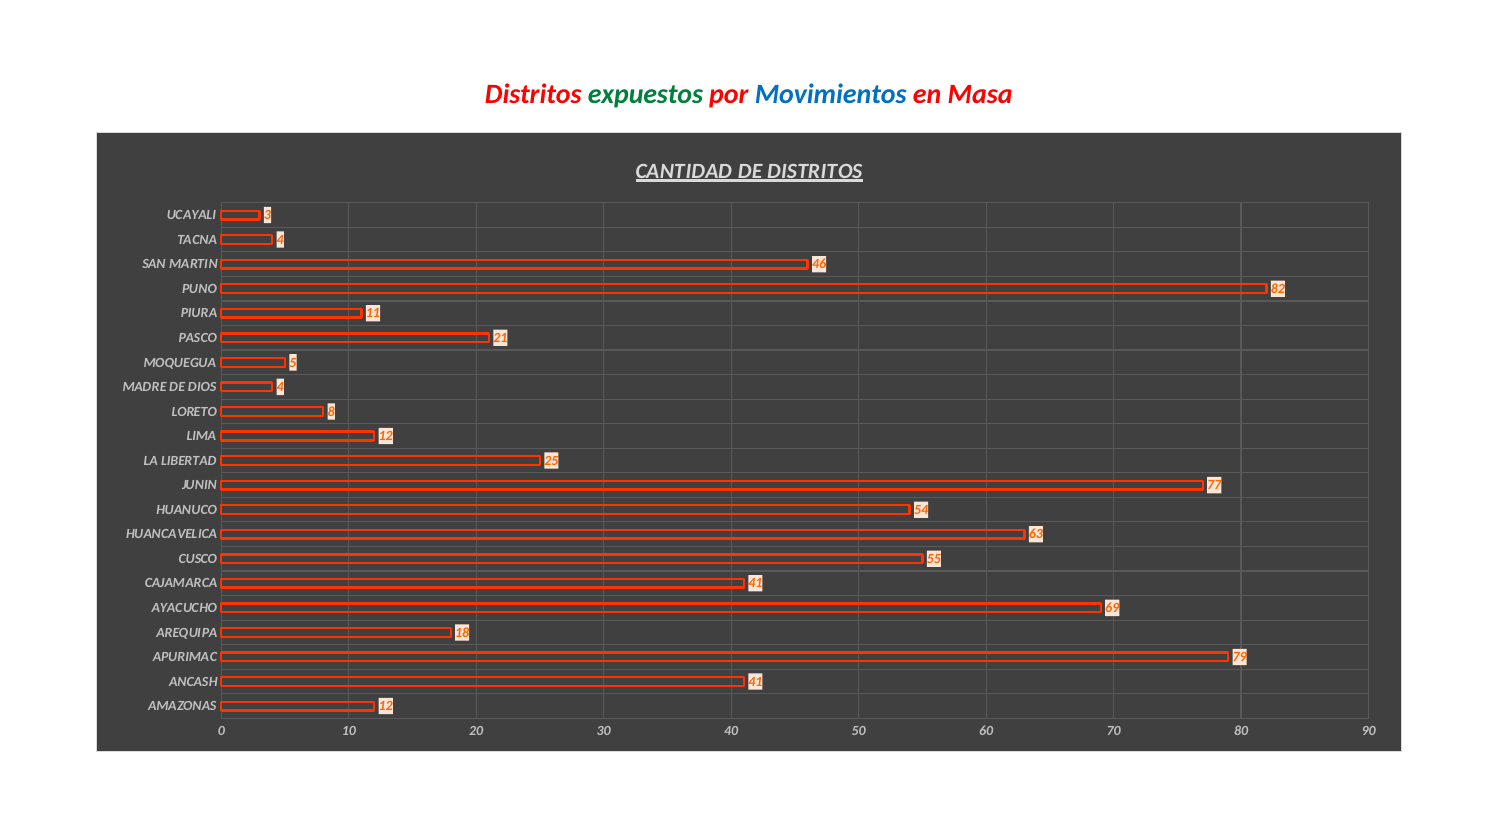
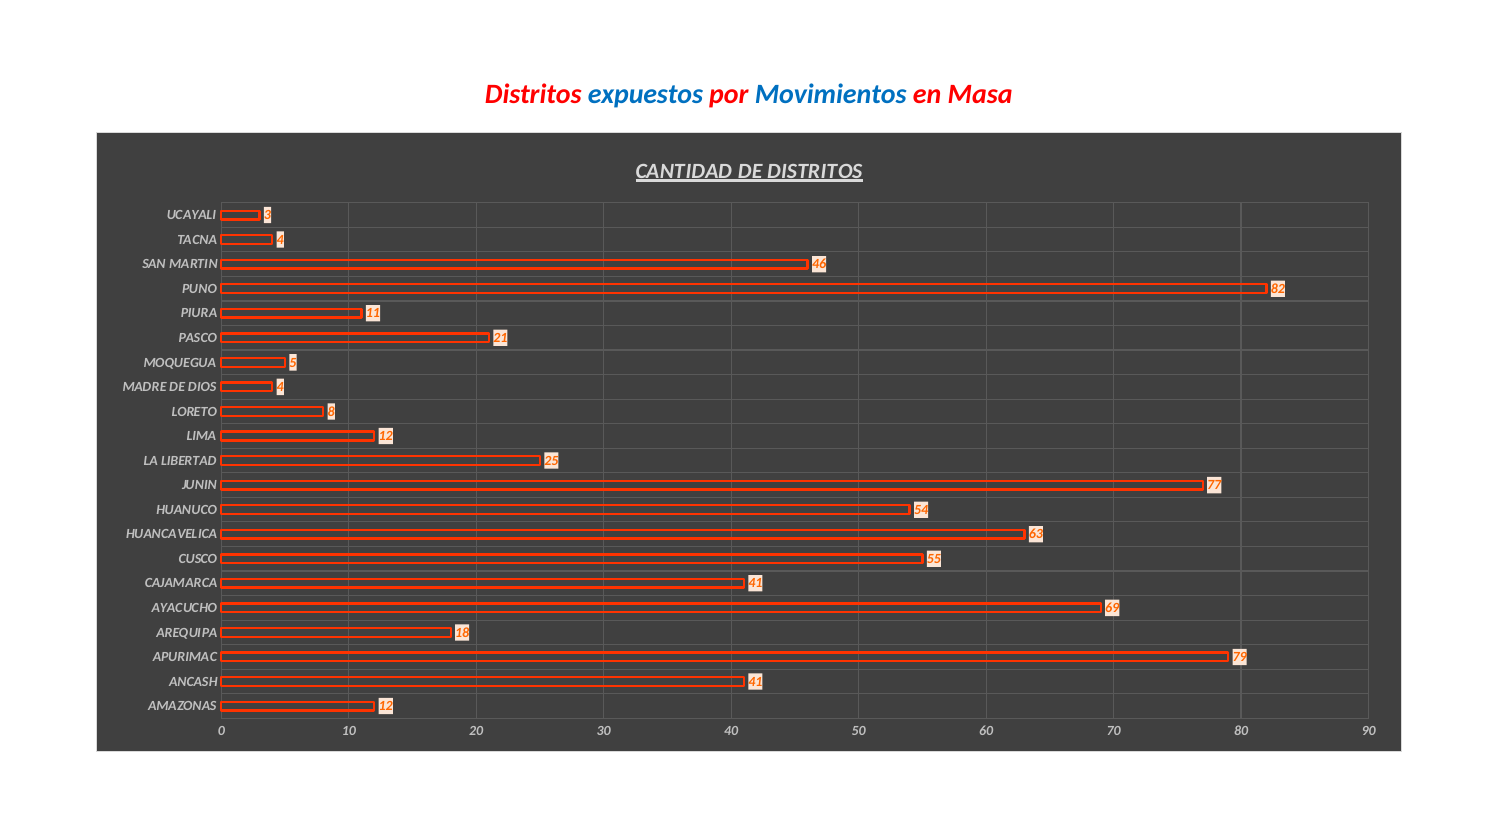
expuestos colour: green -> blue (645, 95)
